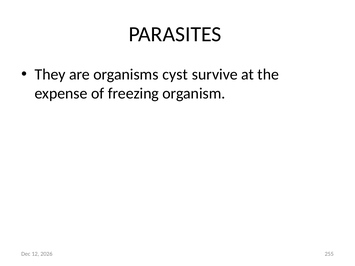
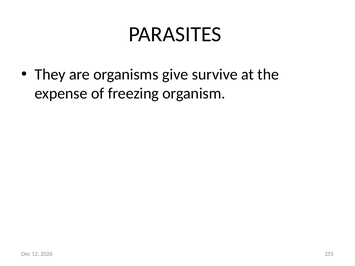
cyst: cyst -> give (175, 74)
